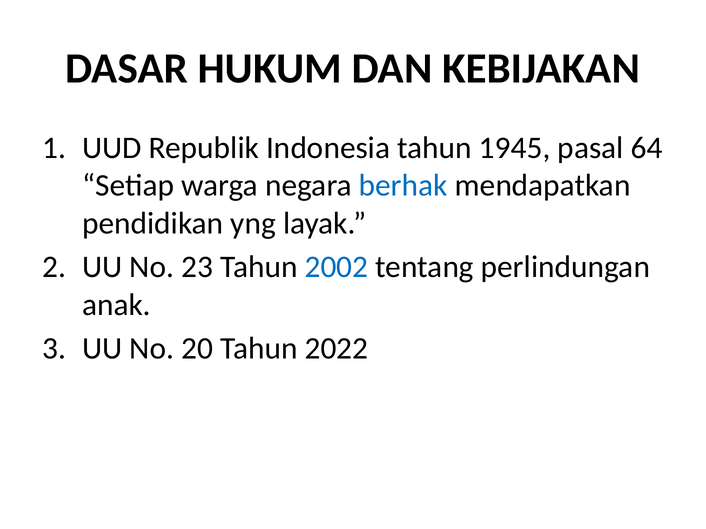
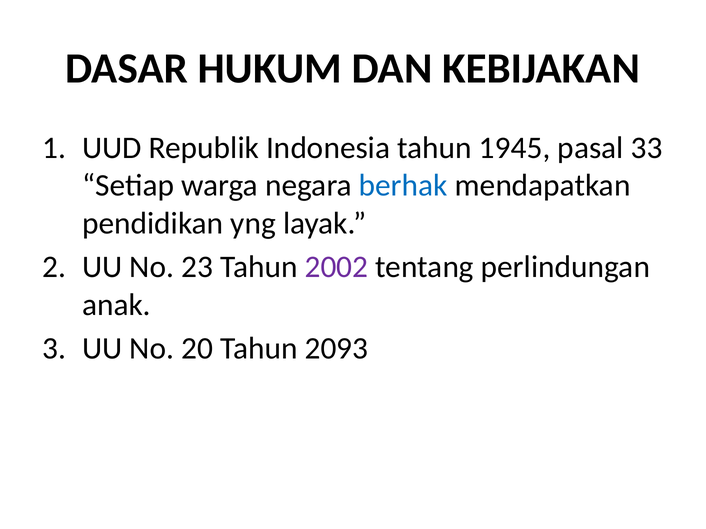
64: 64 -> 33 (647, 148)
2002 colour: blue -> purple (336, 267)
2022: 2022 -> 2093 (336, 349)
